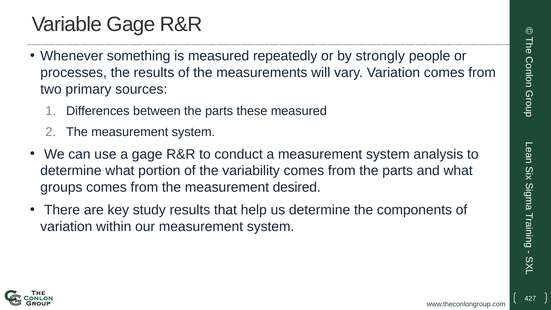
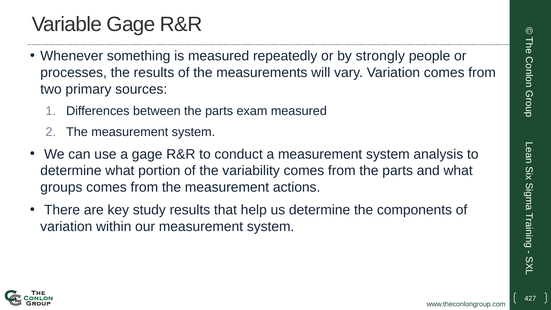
these: these -> exam (252, 111)
desired: desired -> actions (297, 187)
